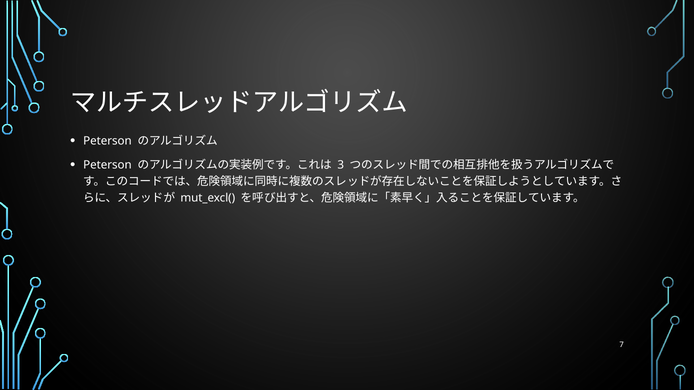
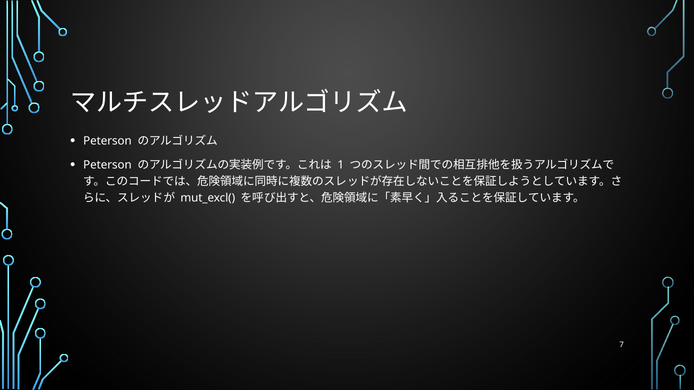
3: 3 -> 1 (341, 165)
